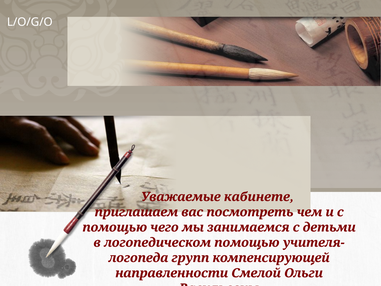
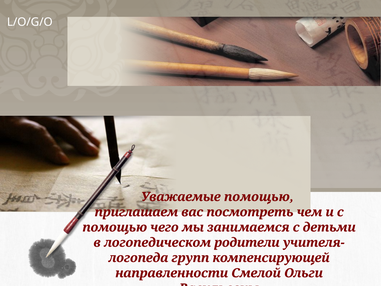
Уважаемые кабинете: кабинете -> помощью (259, 197)
логопедическом помощью: помощью -> родители (247, 242)
